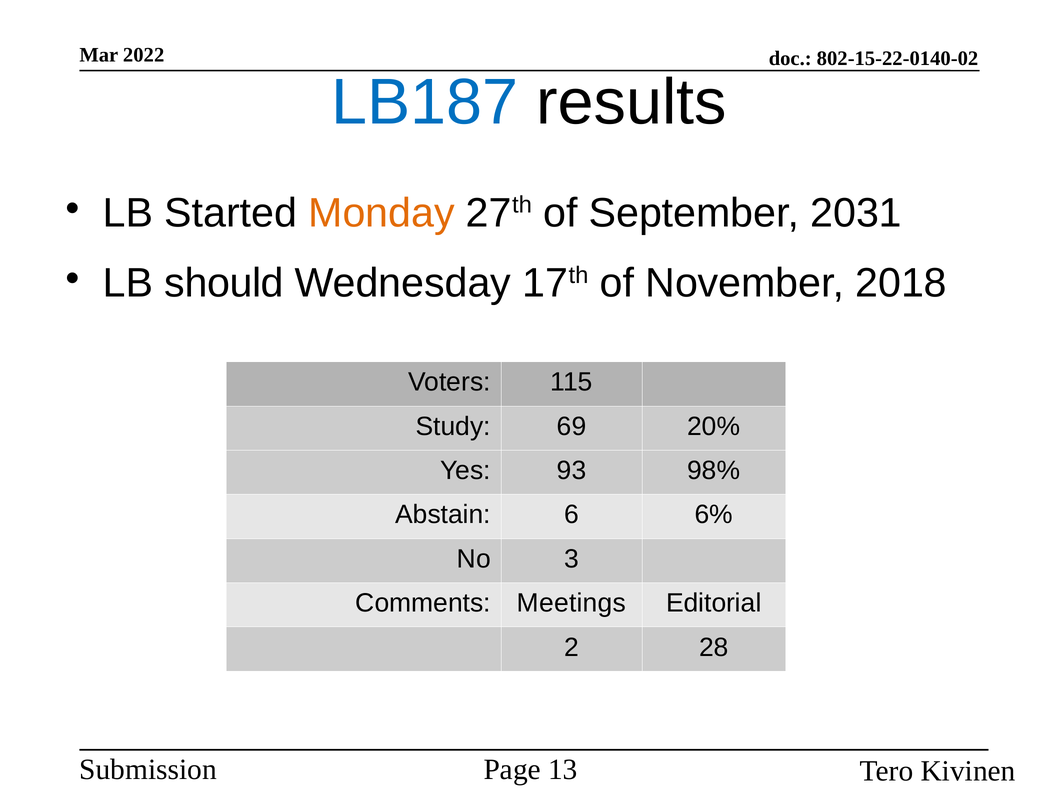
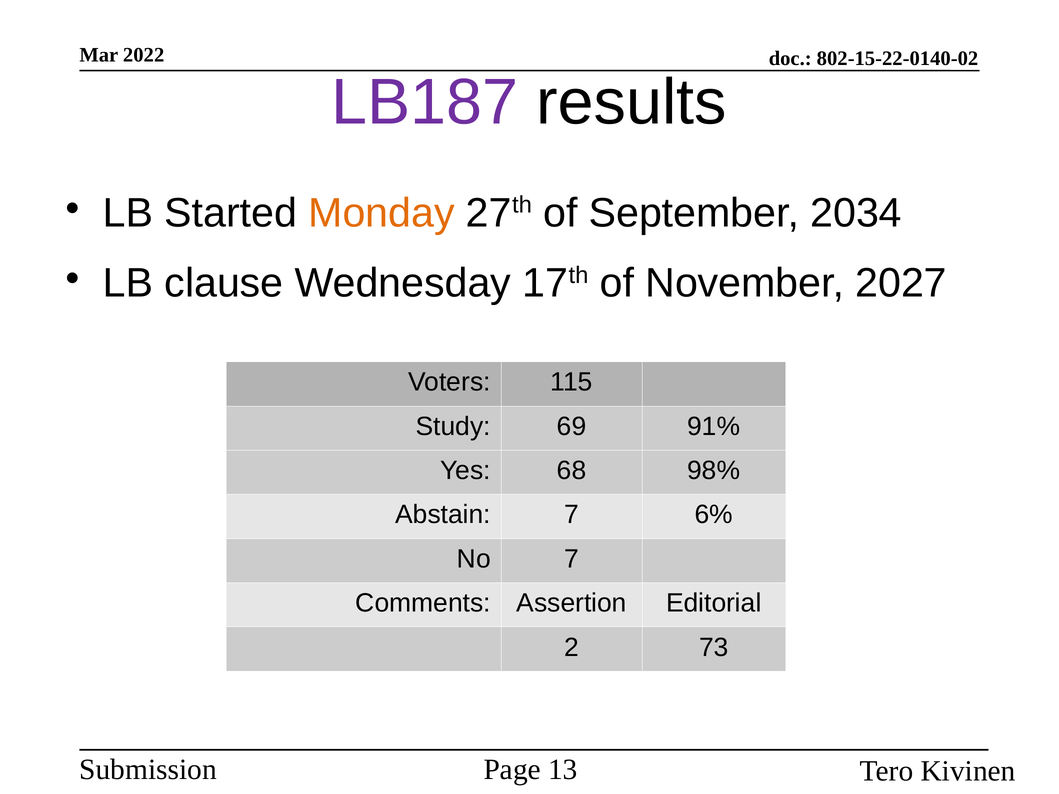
LB187 colour: blue -> purple (425, 102)
2031: 2031 -> 2034 (856, 213)
should: should -> clause (224, 283)
2018: 2018 -> 2027 (901, 283)
20%: 20% -> 91% (714, 427)
93: 93 -> 68 (572, 471)
Abstain 6: 6 -> 7 (572, 515)
No 3: 3 -> 7 (572, 559)
Meetings: Meetings -> Assertion (572, 603)
28: 28 -> 73 (714, 648)
